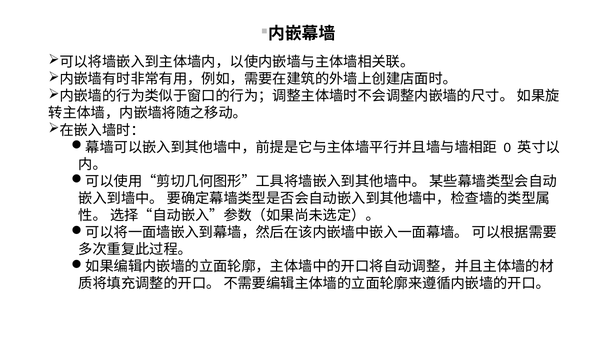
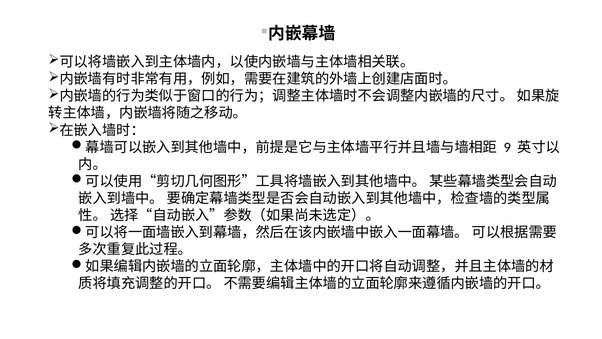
0: 0 -> 9 (507, 147)
